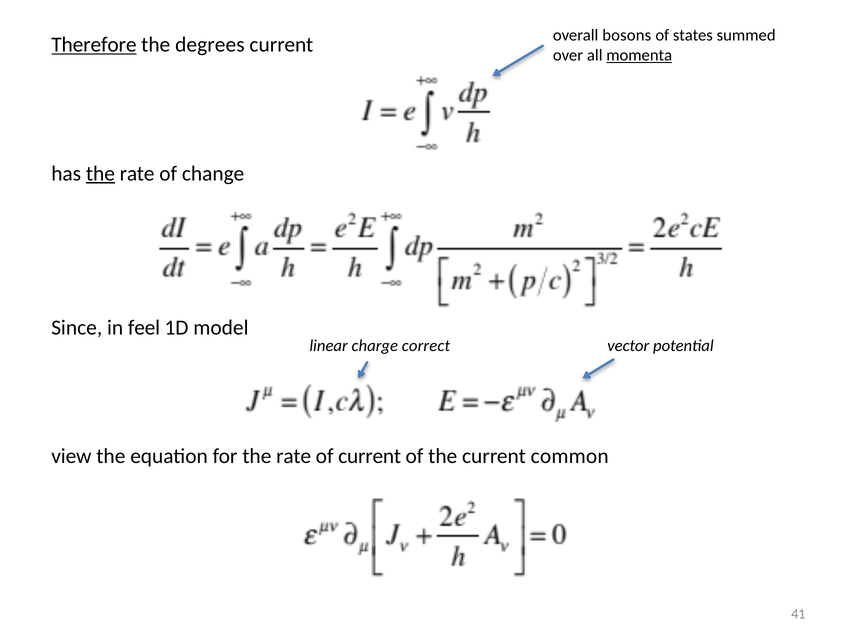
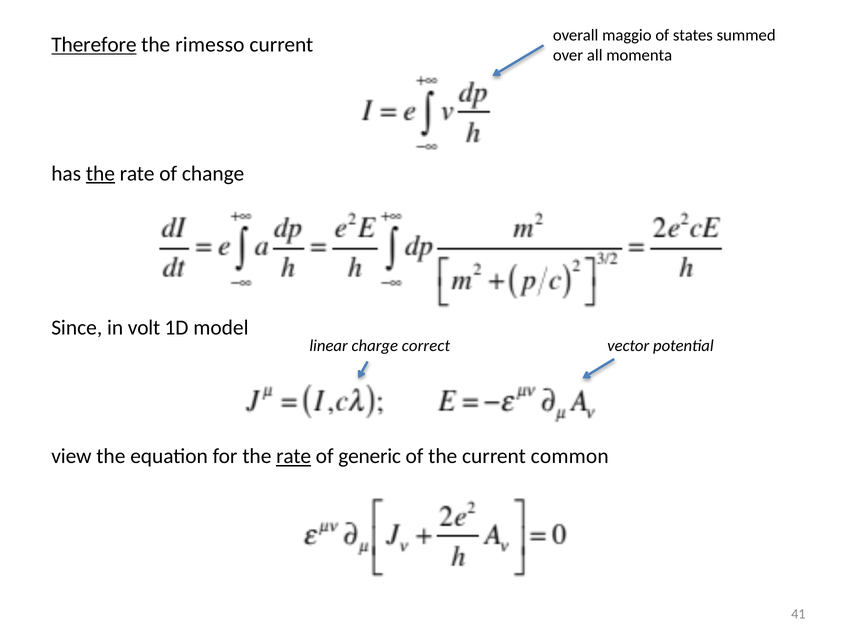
bosons: bosons -> maggio (627, 35)
degrees: degrees -> rimesso (210, 45)
momenta underline: present -> none (639, 55)
feel: feel -> volt (144, 328)
rate underline: none -> present (294, 456)
of current: current -> generic (370, 456)
